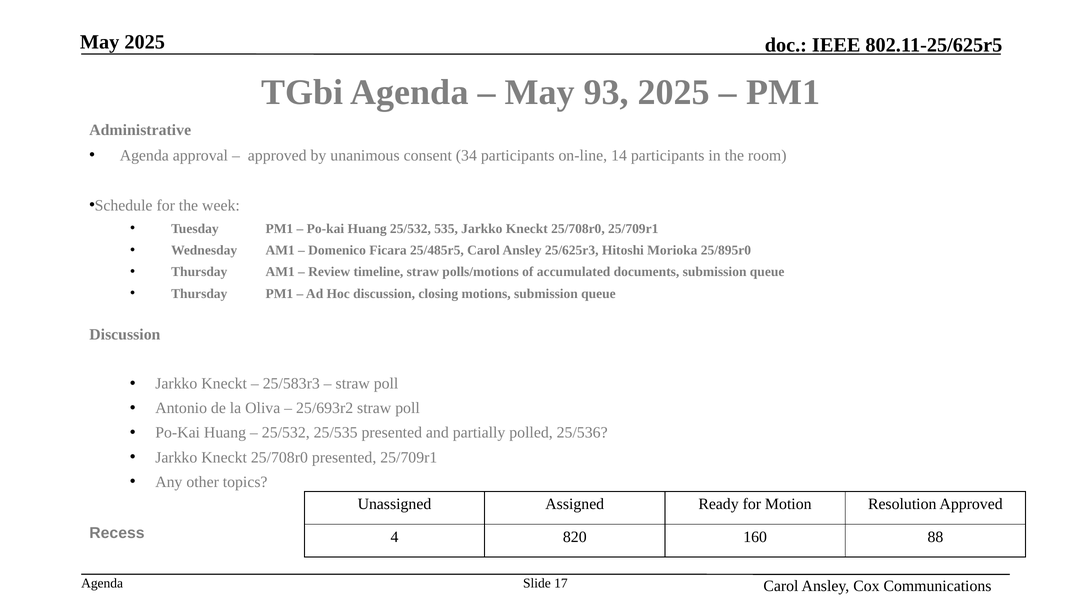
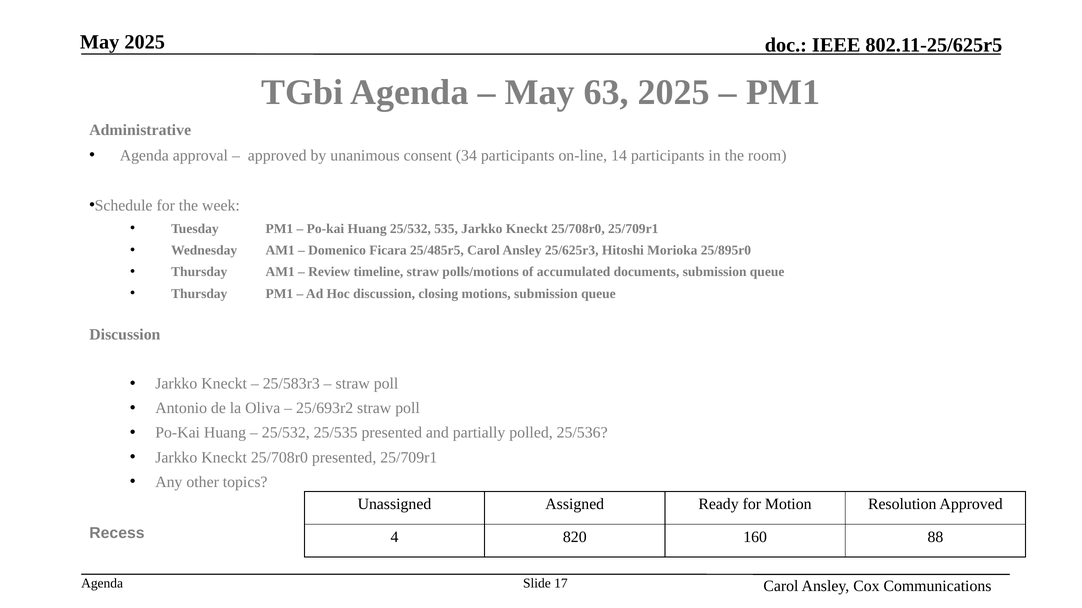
93: 93 -> 63 (606, 92)
